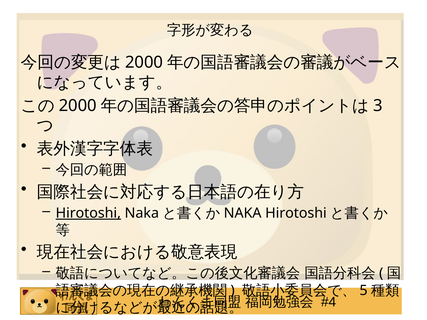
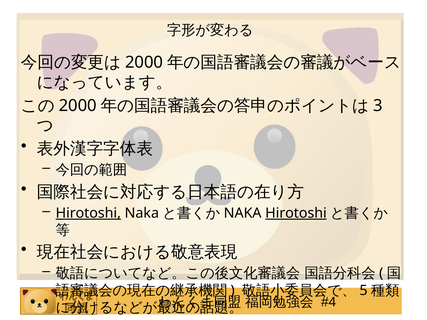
Hirotoshi underline: none -> present (296, 213)
